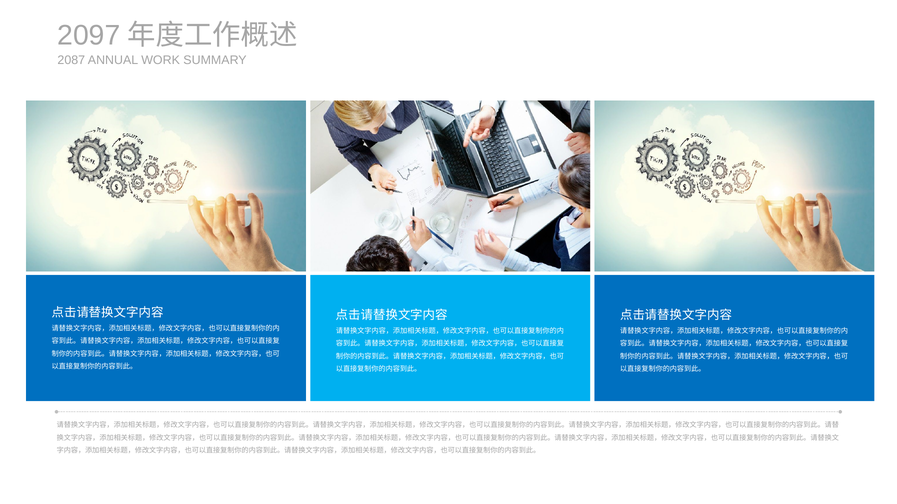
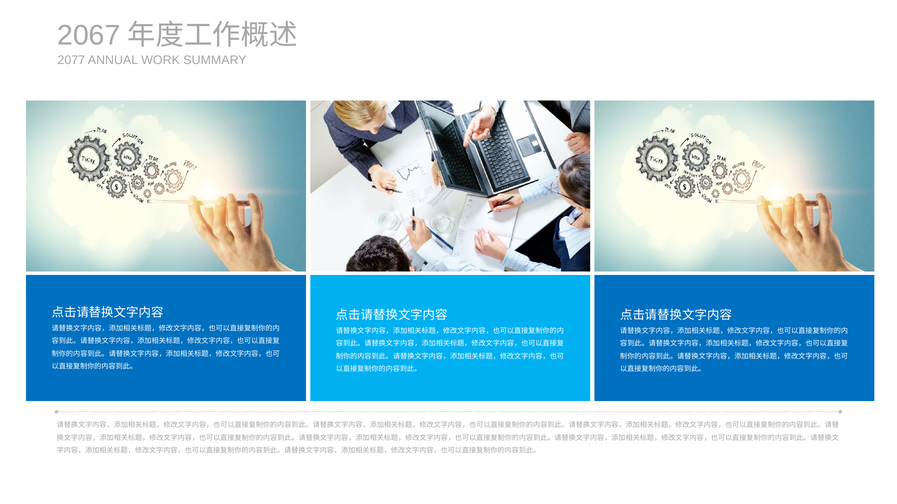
2097: 2097 -> 2067 (89, 35)
2087: 2087 -> 2077 (71, 60)
